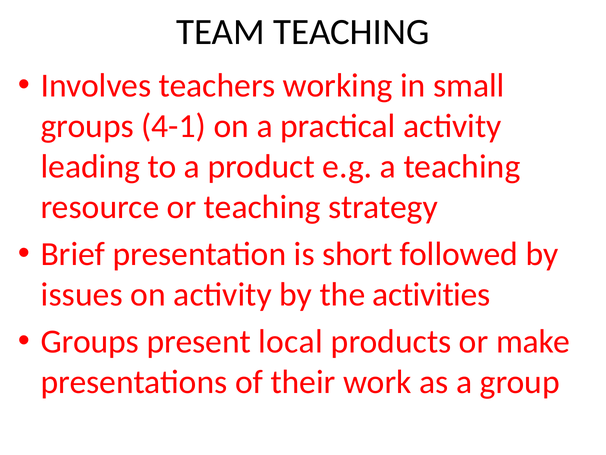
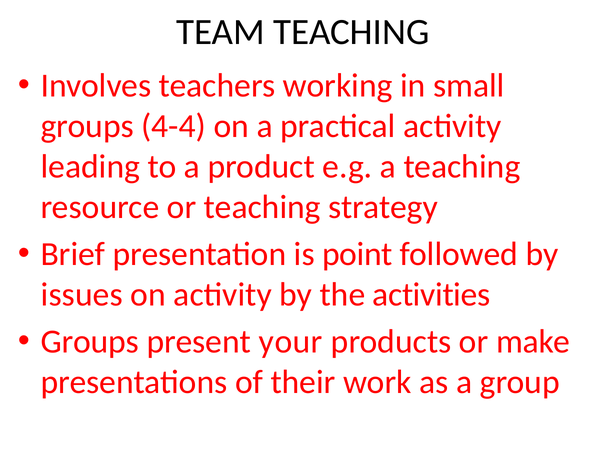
4-1: 4-1 -> 4-4 (174, 126)
short: short -> point (357, 254)
local: local -> your (291, 341)
